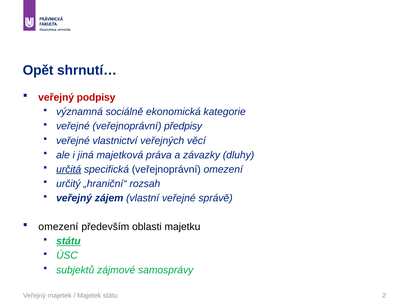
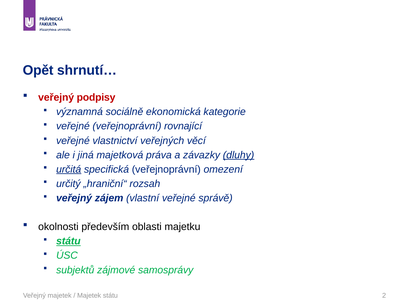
předpisy: předpisy -> rovnající (183, 126)
dluhy underline: none -> present (239, 155)
omezení: omezení -> okolnosti (58, 226)
